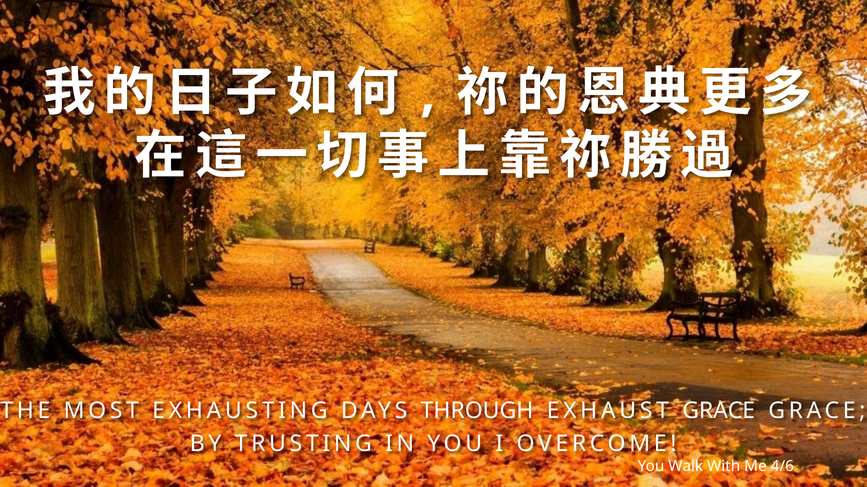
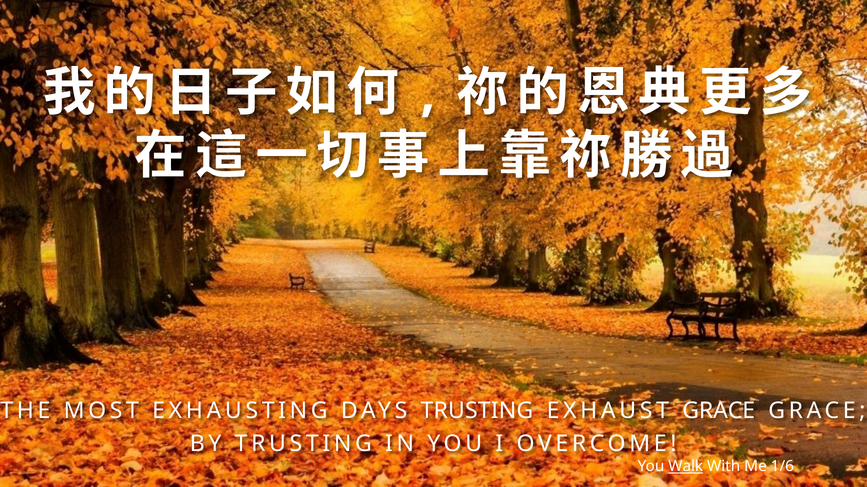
DAYS THROUGH: THROUGH -> TRUSTING (477, 411)
Walk underline: none -> present (686, 467)
4/6: 4/6 -> 1/6 (782, 467)
